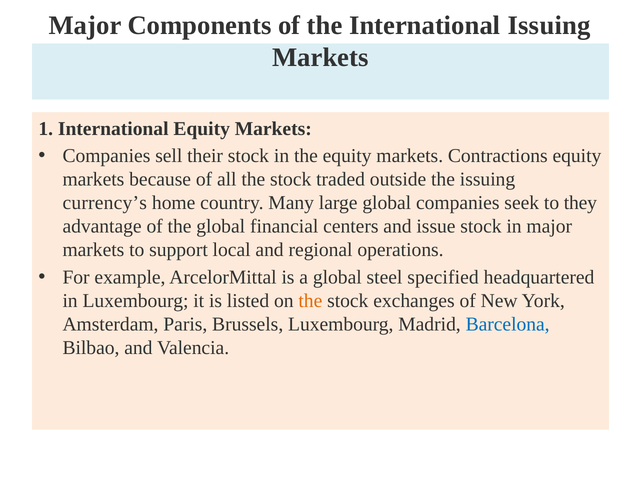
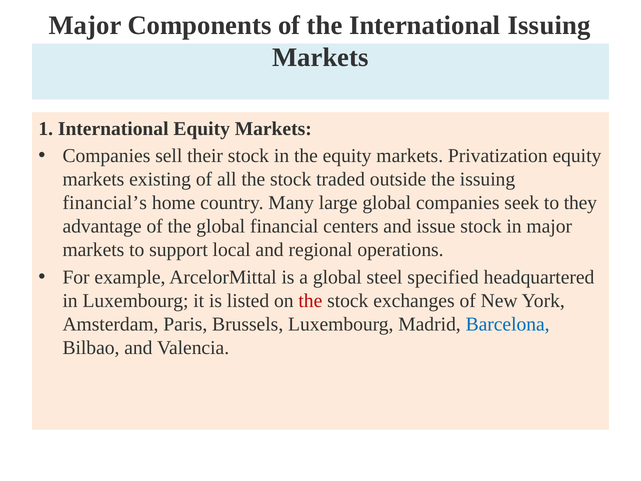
Contractions: Contractions -> Privatization (498, 156)
because: because -> existing (160, 179)
currency’s: currency’s -> financial’s (105, 203)
the colour: orange -> red (310, 301)
